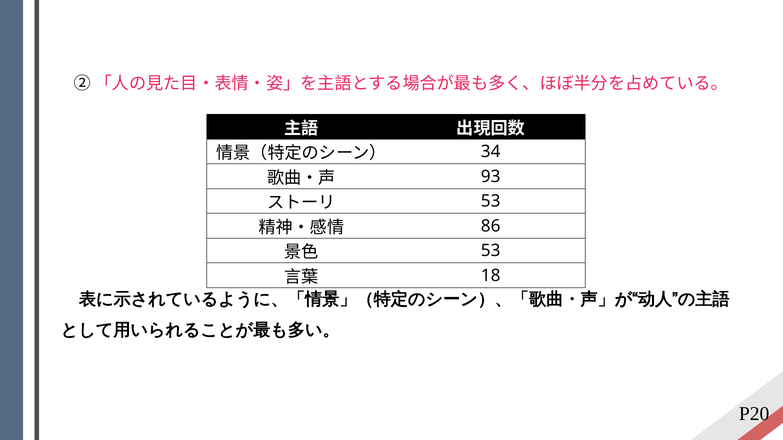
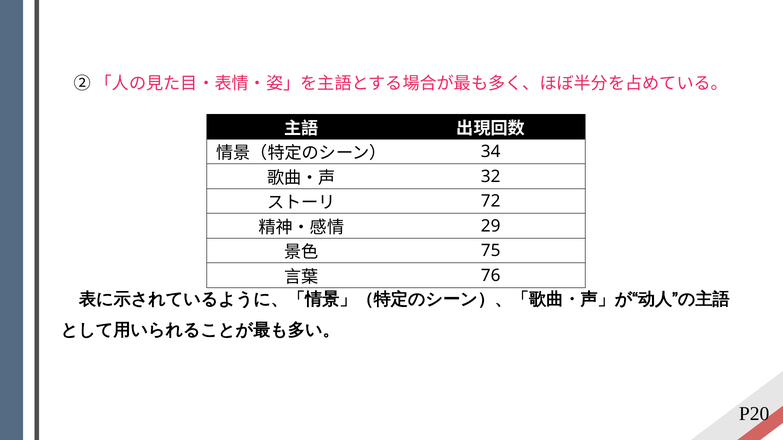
93: 93 -> 32 (491, 177)
53: 53 -> 72 (491, 201)
86: 86 -> 29 (491, 226)
53: 53 -> 75 (491, 251)
18: 18 -> 76 (491, 276)
